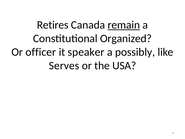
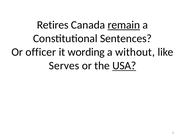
Organized: Organized -> Sentences (126, 38)
speaker: speaker -> wording (86, 52)
possibly: possibly -> without (135, 52)
USA underline: none -> present (124, 66)
